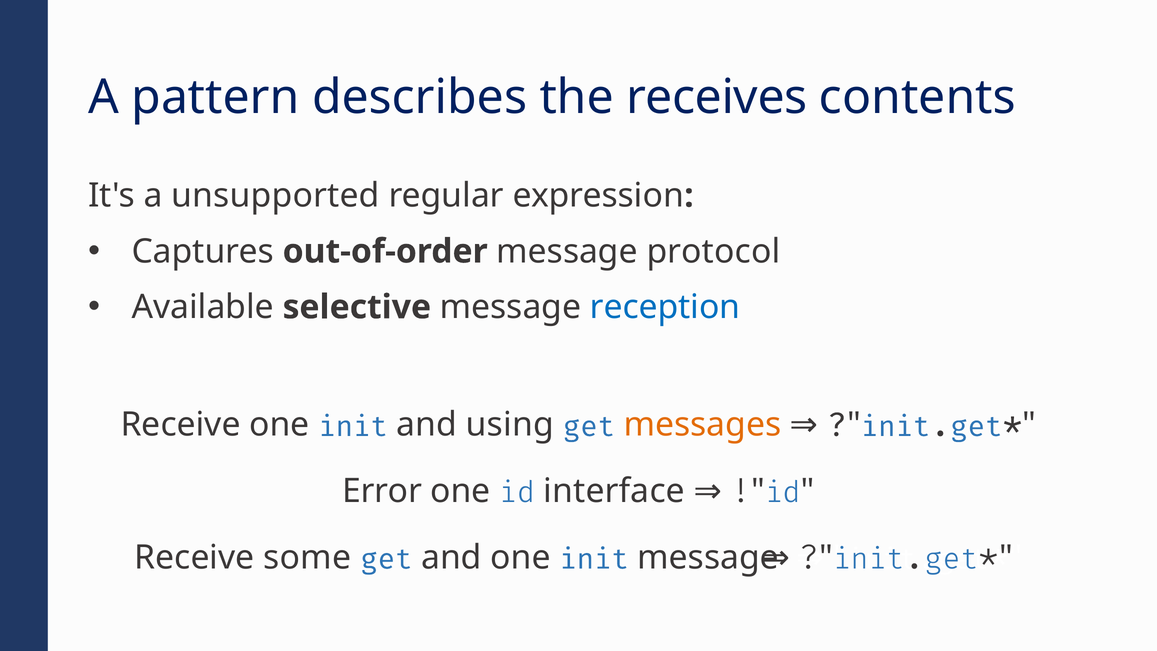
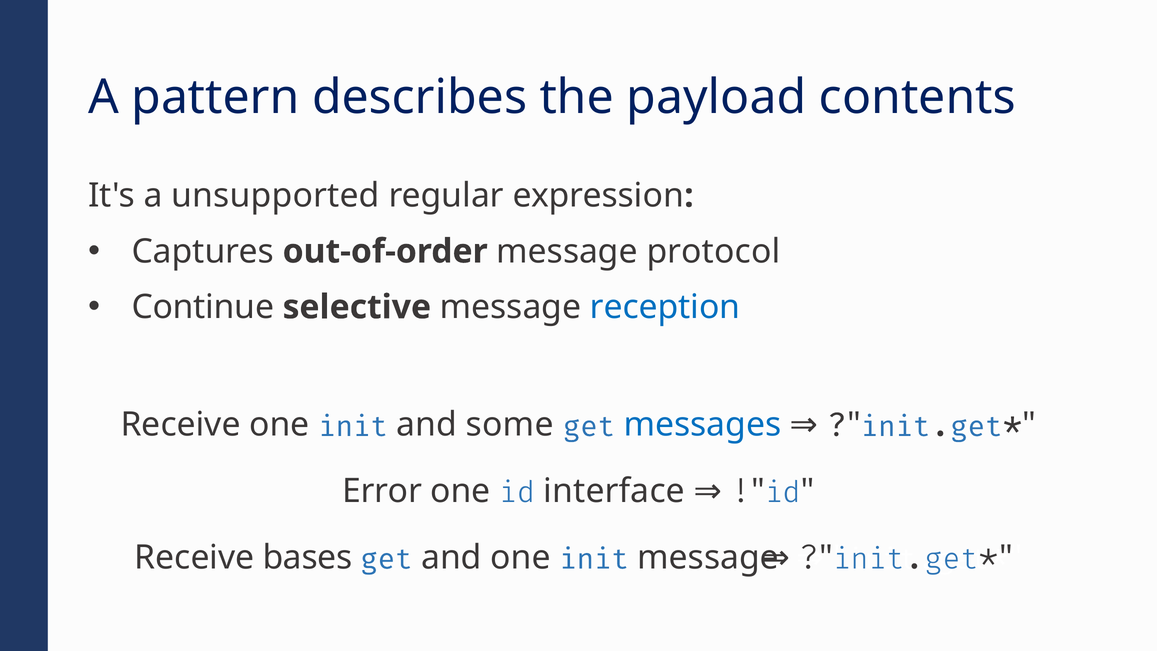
receives: receives -> payload (716, 97)
Available: Available -> Continue (203, 307)
using: using -> some (510, 425)
messages colour: orange -> blue (702, 425)
some: some -> bases (307, 557)
